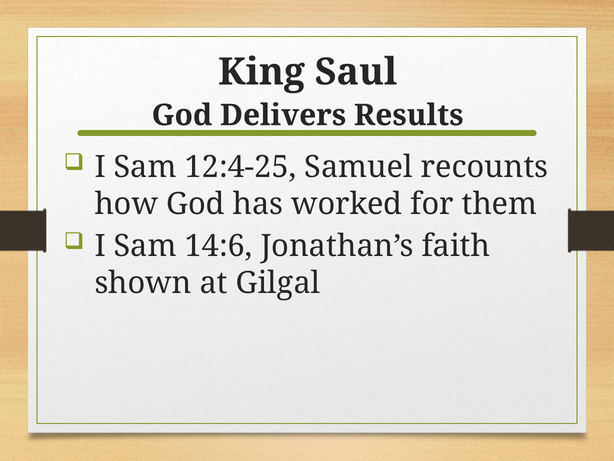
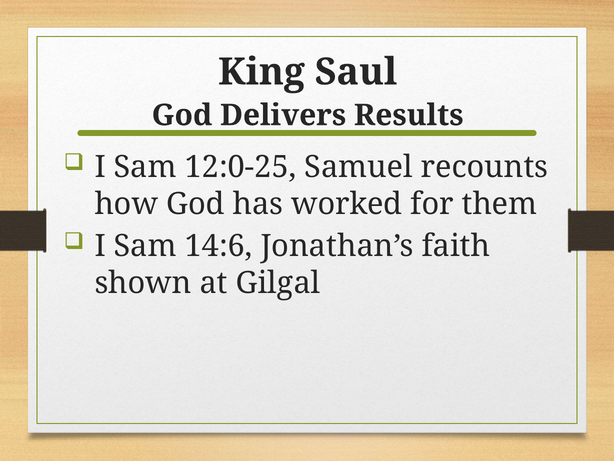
12:4-25: 12:4-25 -> 12:0-25 (241, 167)
